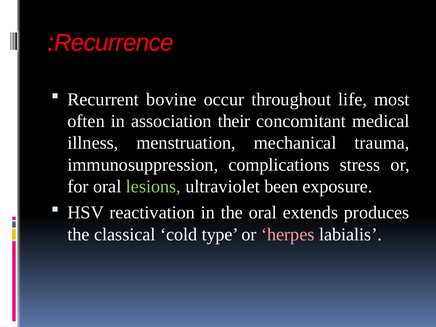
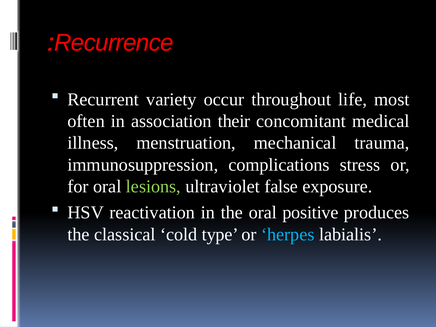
bovine: bovine -> variety (171, 99)
been: been -> false (281, 187)
extends: extends -> positive (310, 213)
herpes colour: pink -> light blue (288, 234)
